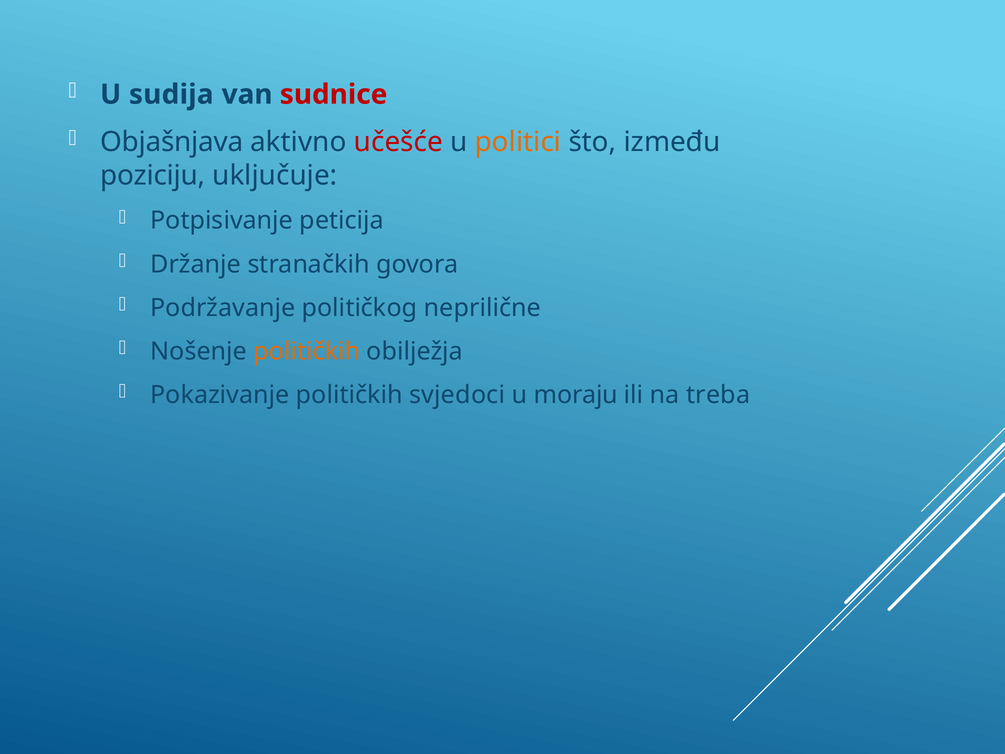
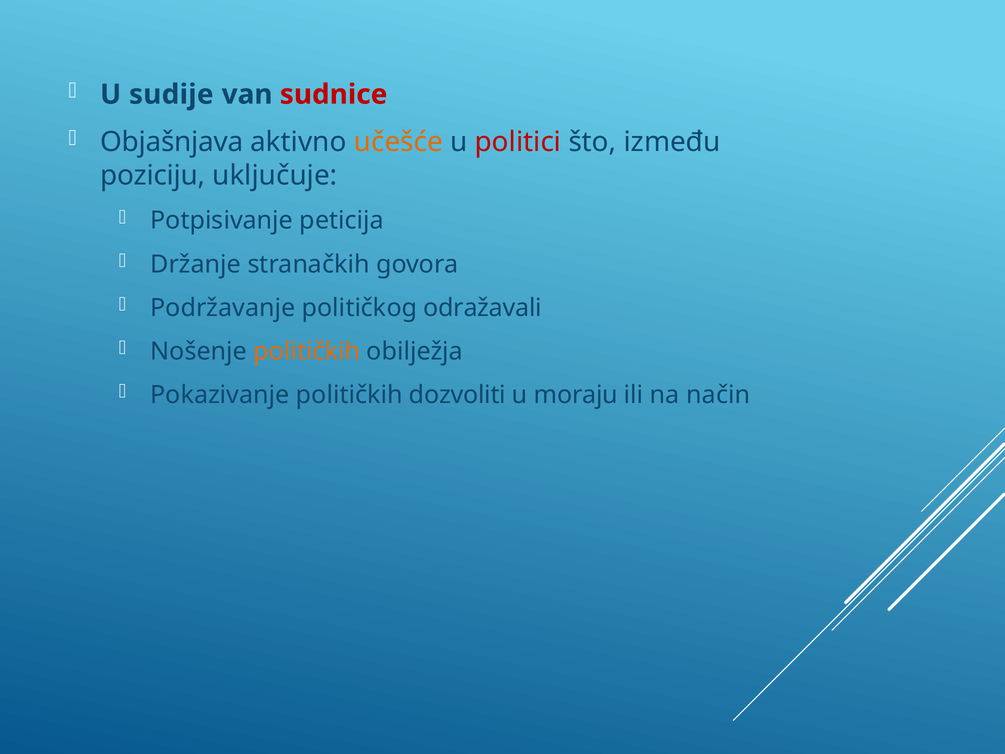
sudija: sudija -> sudije (171, 94)
učešće colour: red -> orange (398, 142)
politici colour: orange -> red (518, 142)
neprilične: neprilične -> odražavali (483, 308)
svjedoci: svjedoci -> dozvoliti (457, 395)
treba: treba -> način (718, 395)
